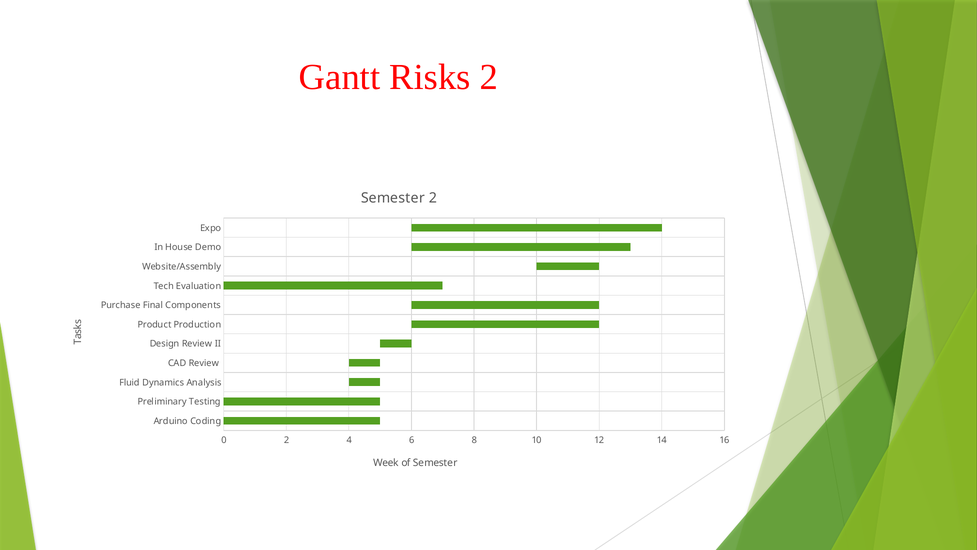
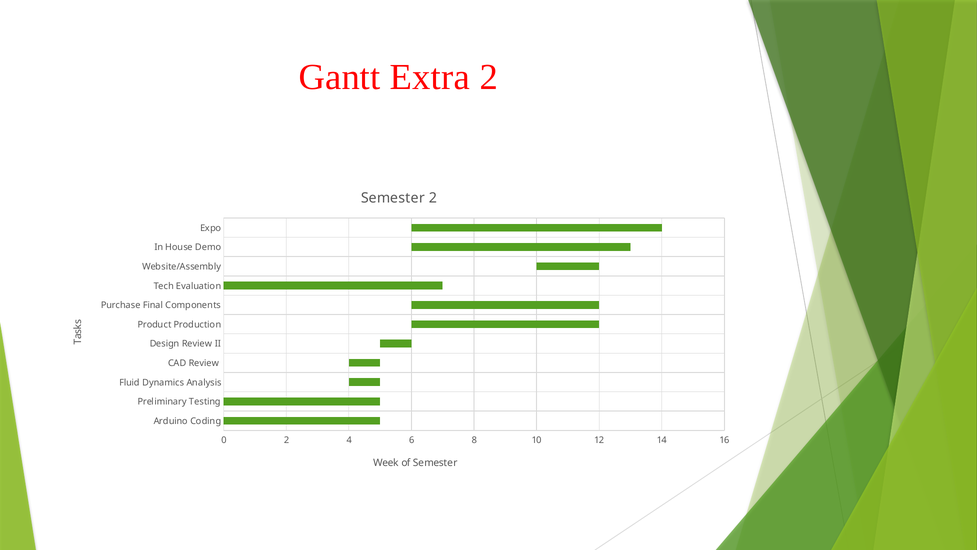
Risks: Risks -> Extra (430, 77)
